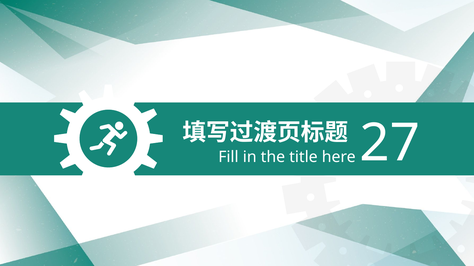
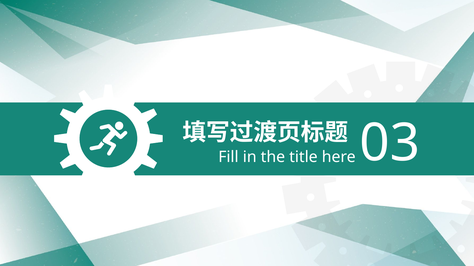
27: 27 -> 03 (390, 144)
